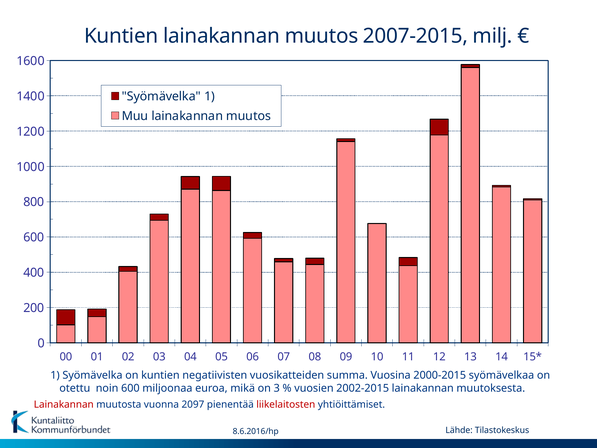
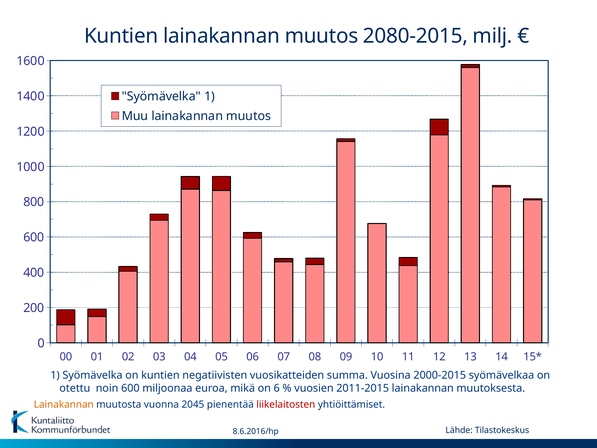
2007-2015: 2007-2015 -> 2080-2015 (416, 36)
3: 3 -> 6 (277, 388)
2002-2015: 2002-2015 -> 2011-2015 (363, 388)
Lainakannan colour: red -> orange (64, 404)
2097: 2097 -> 2045 (193, 404)
